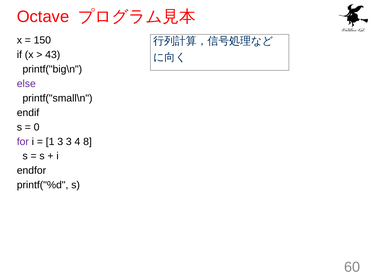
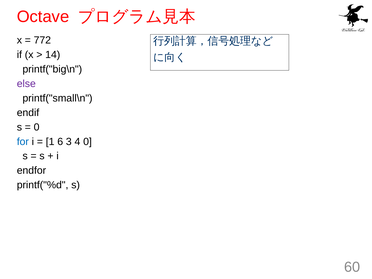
150: 150 -> 772 (42, 40)
43: 43 -> 14 (53, 55)
for colour: purple -> blue (23, 142)
1 3: 3 -> 6 (60, 142)
4 8: 8 -> 0 (88, 142)
